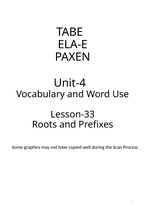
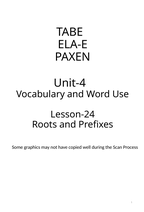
Lesson-33: Lesson-33 -> Lesson-24 (73, 114)
